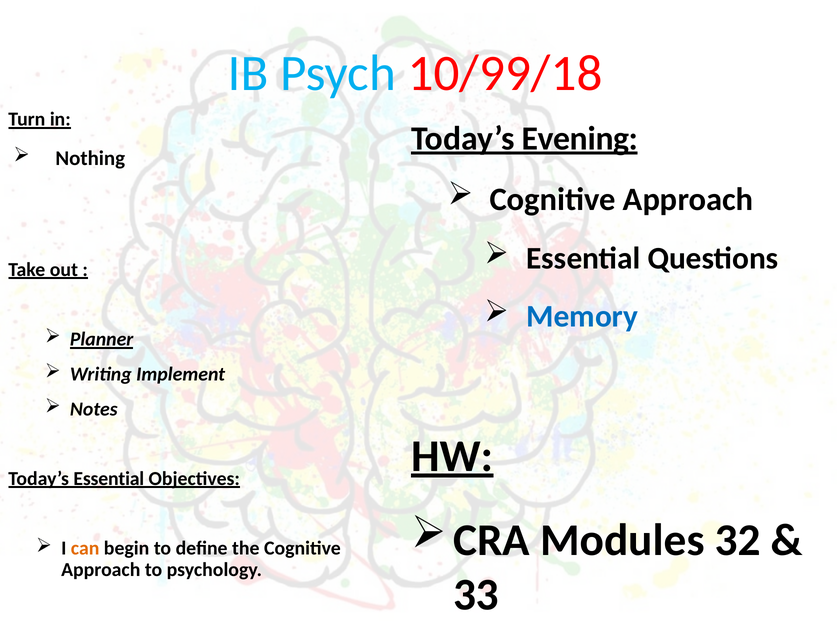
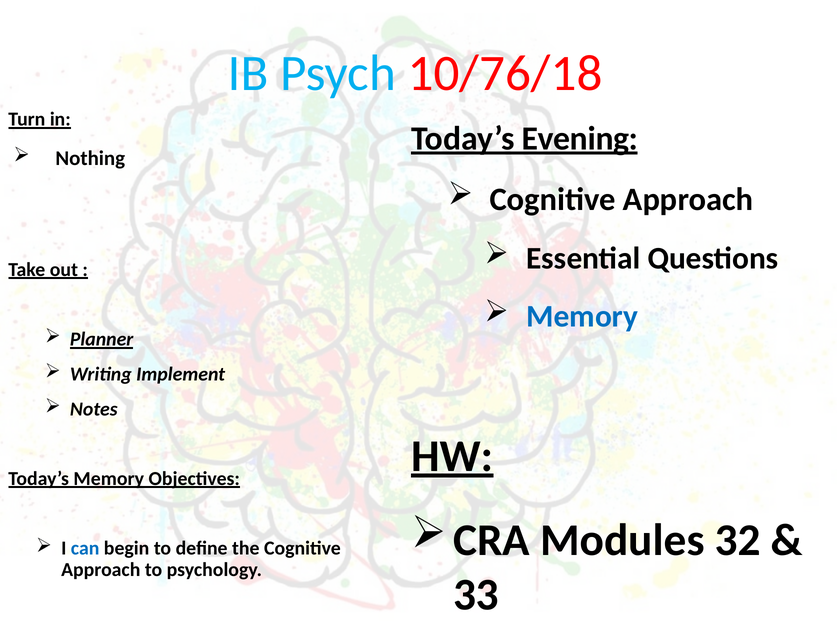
10/99/18: 10/99/18 -> 10/76/18 (505, 73)
Today’s Essential: Essential -> Memory (109, 478)
can colour: orange -> blue (85, 548)
